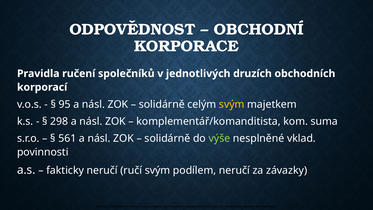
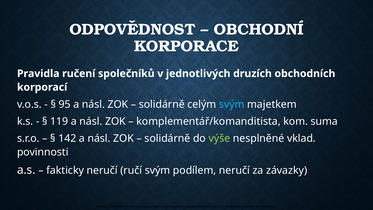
svým colour: yellow -> light blue (232, 104)
298: 298 -> 119 (59, 121)
561: 561 -> 142 (67, 138)
